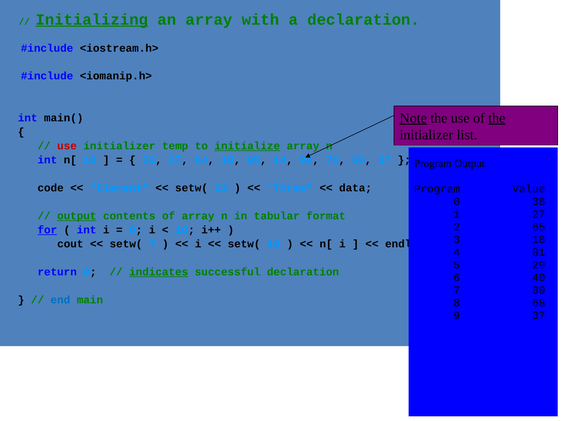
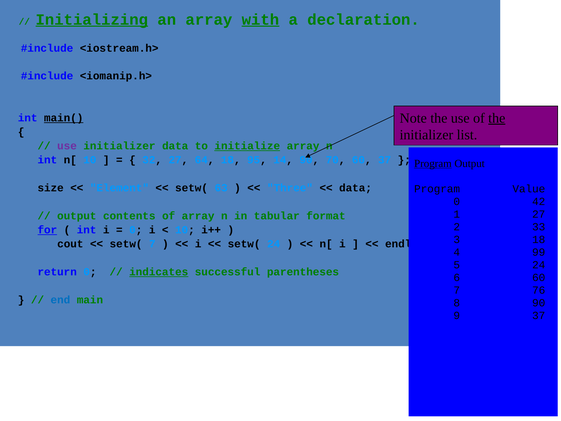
with underline: none -> present (260, 20)
Note underline: present -> none (413, 118)
main( underline: none -> present (64, 118)
use colour: red -> purple (67, 146)
initializer temp: temp -> data (175, 146)
Program underline: none -> present (433, 163)
code: code -> size (51, 188)
23: 23 -> 63 (221, 188)
38: 38 -> 42 (539, 201)
output underline: present -> none (77, 216)
65: 65 -> 33 (539, 227)
setw( 18: 18 -> 24 (274, 244)
81: 81 -> 99 (539, 252)
5 29: 29 -> 24 (539, 265)
successful declaration: declaration -> parentheses (303, 272)
6 40: 40 -> 60 (539, 277)
80: 80 -> 76 (539, 290)
8 68: 68 -> 90 (539, 303)
